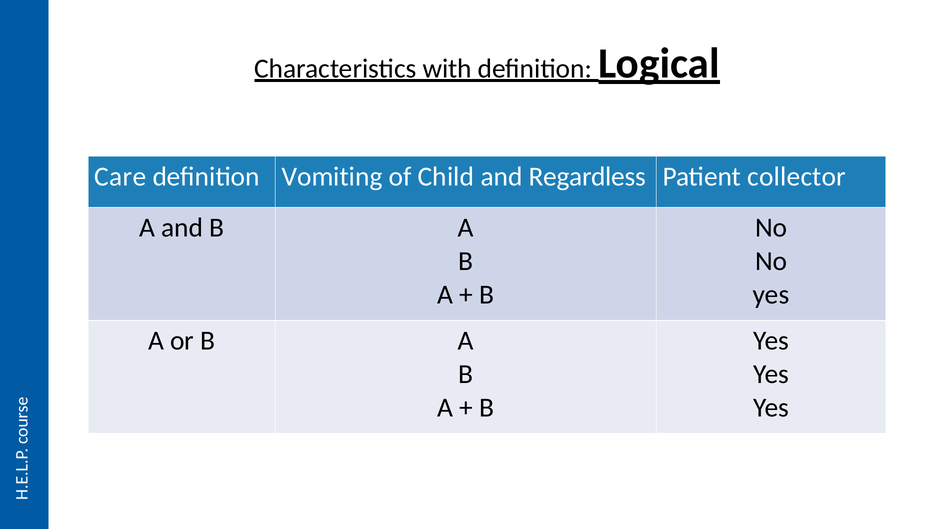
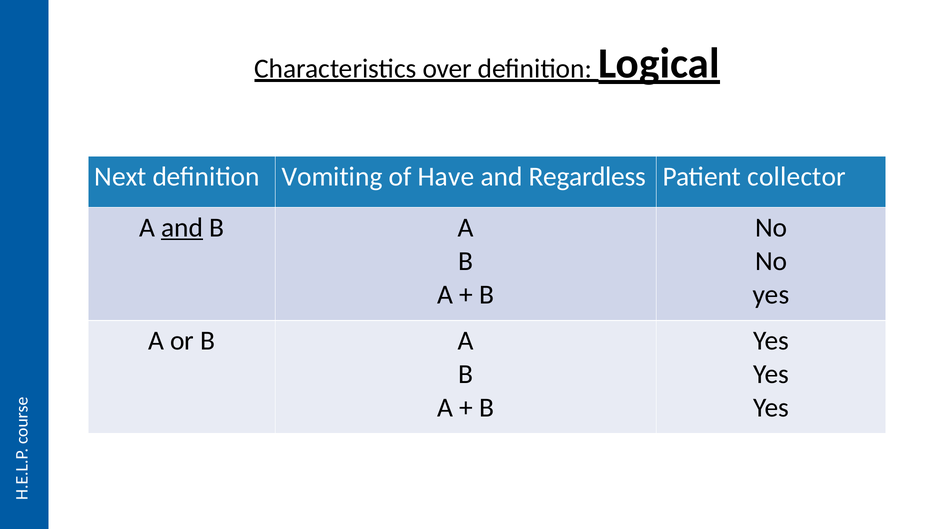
with: with -> over (447, 69)
Care: Care -> Next (120, 177)
Child: Child -> Have (446, 177)
and underline: none -> present (182, 228)
